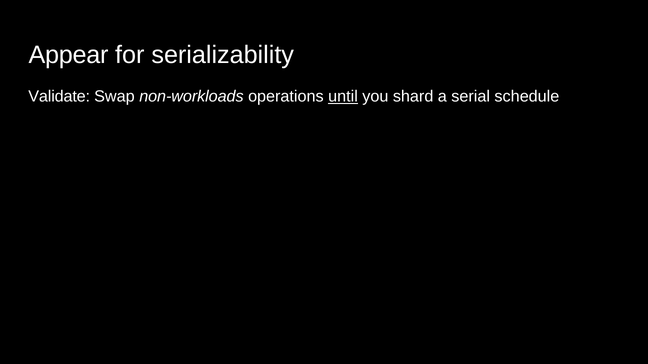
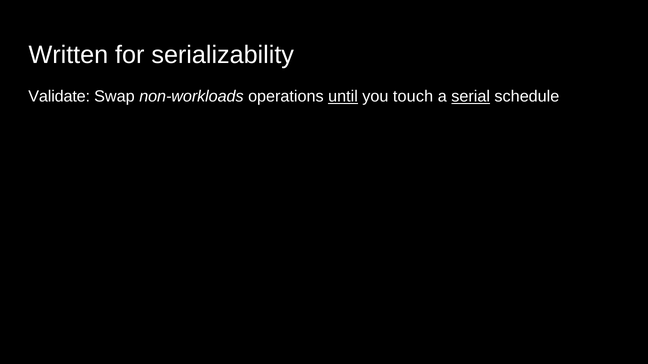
Appear: Appear -> Written (68, 55)
shard: shard -> touch (413, 97)
serial underline: none -> present (471, 97)
